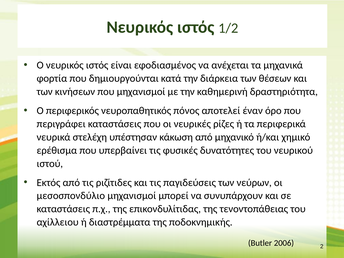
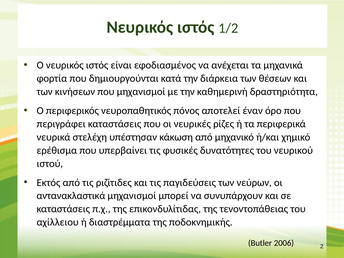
μεσοσπονδύλιο: μεσοσπονδύλιο -> αντανακλαστικά (71, 196)
